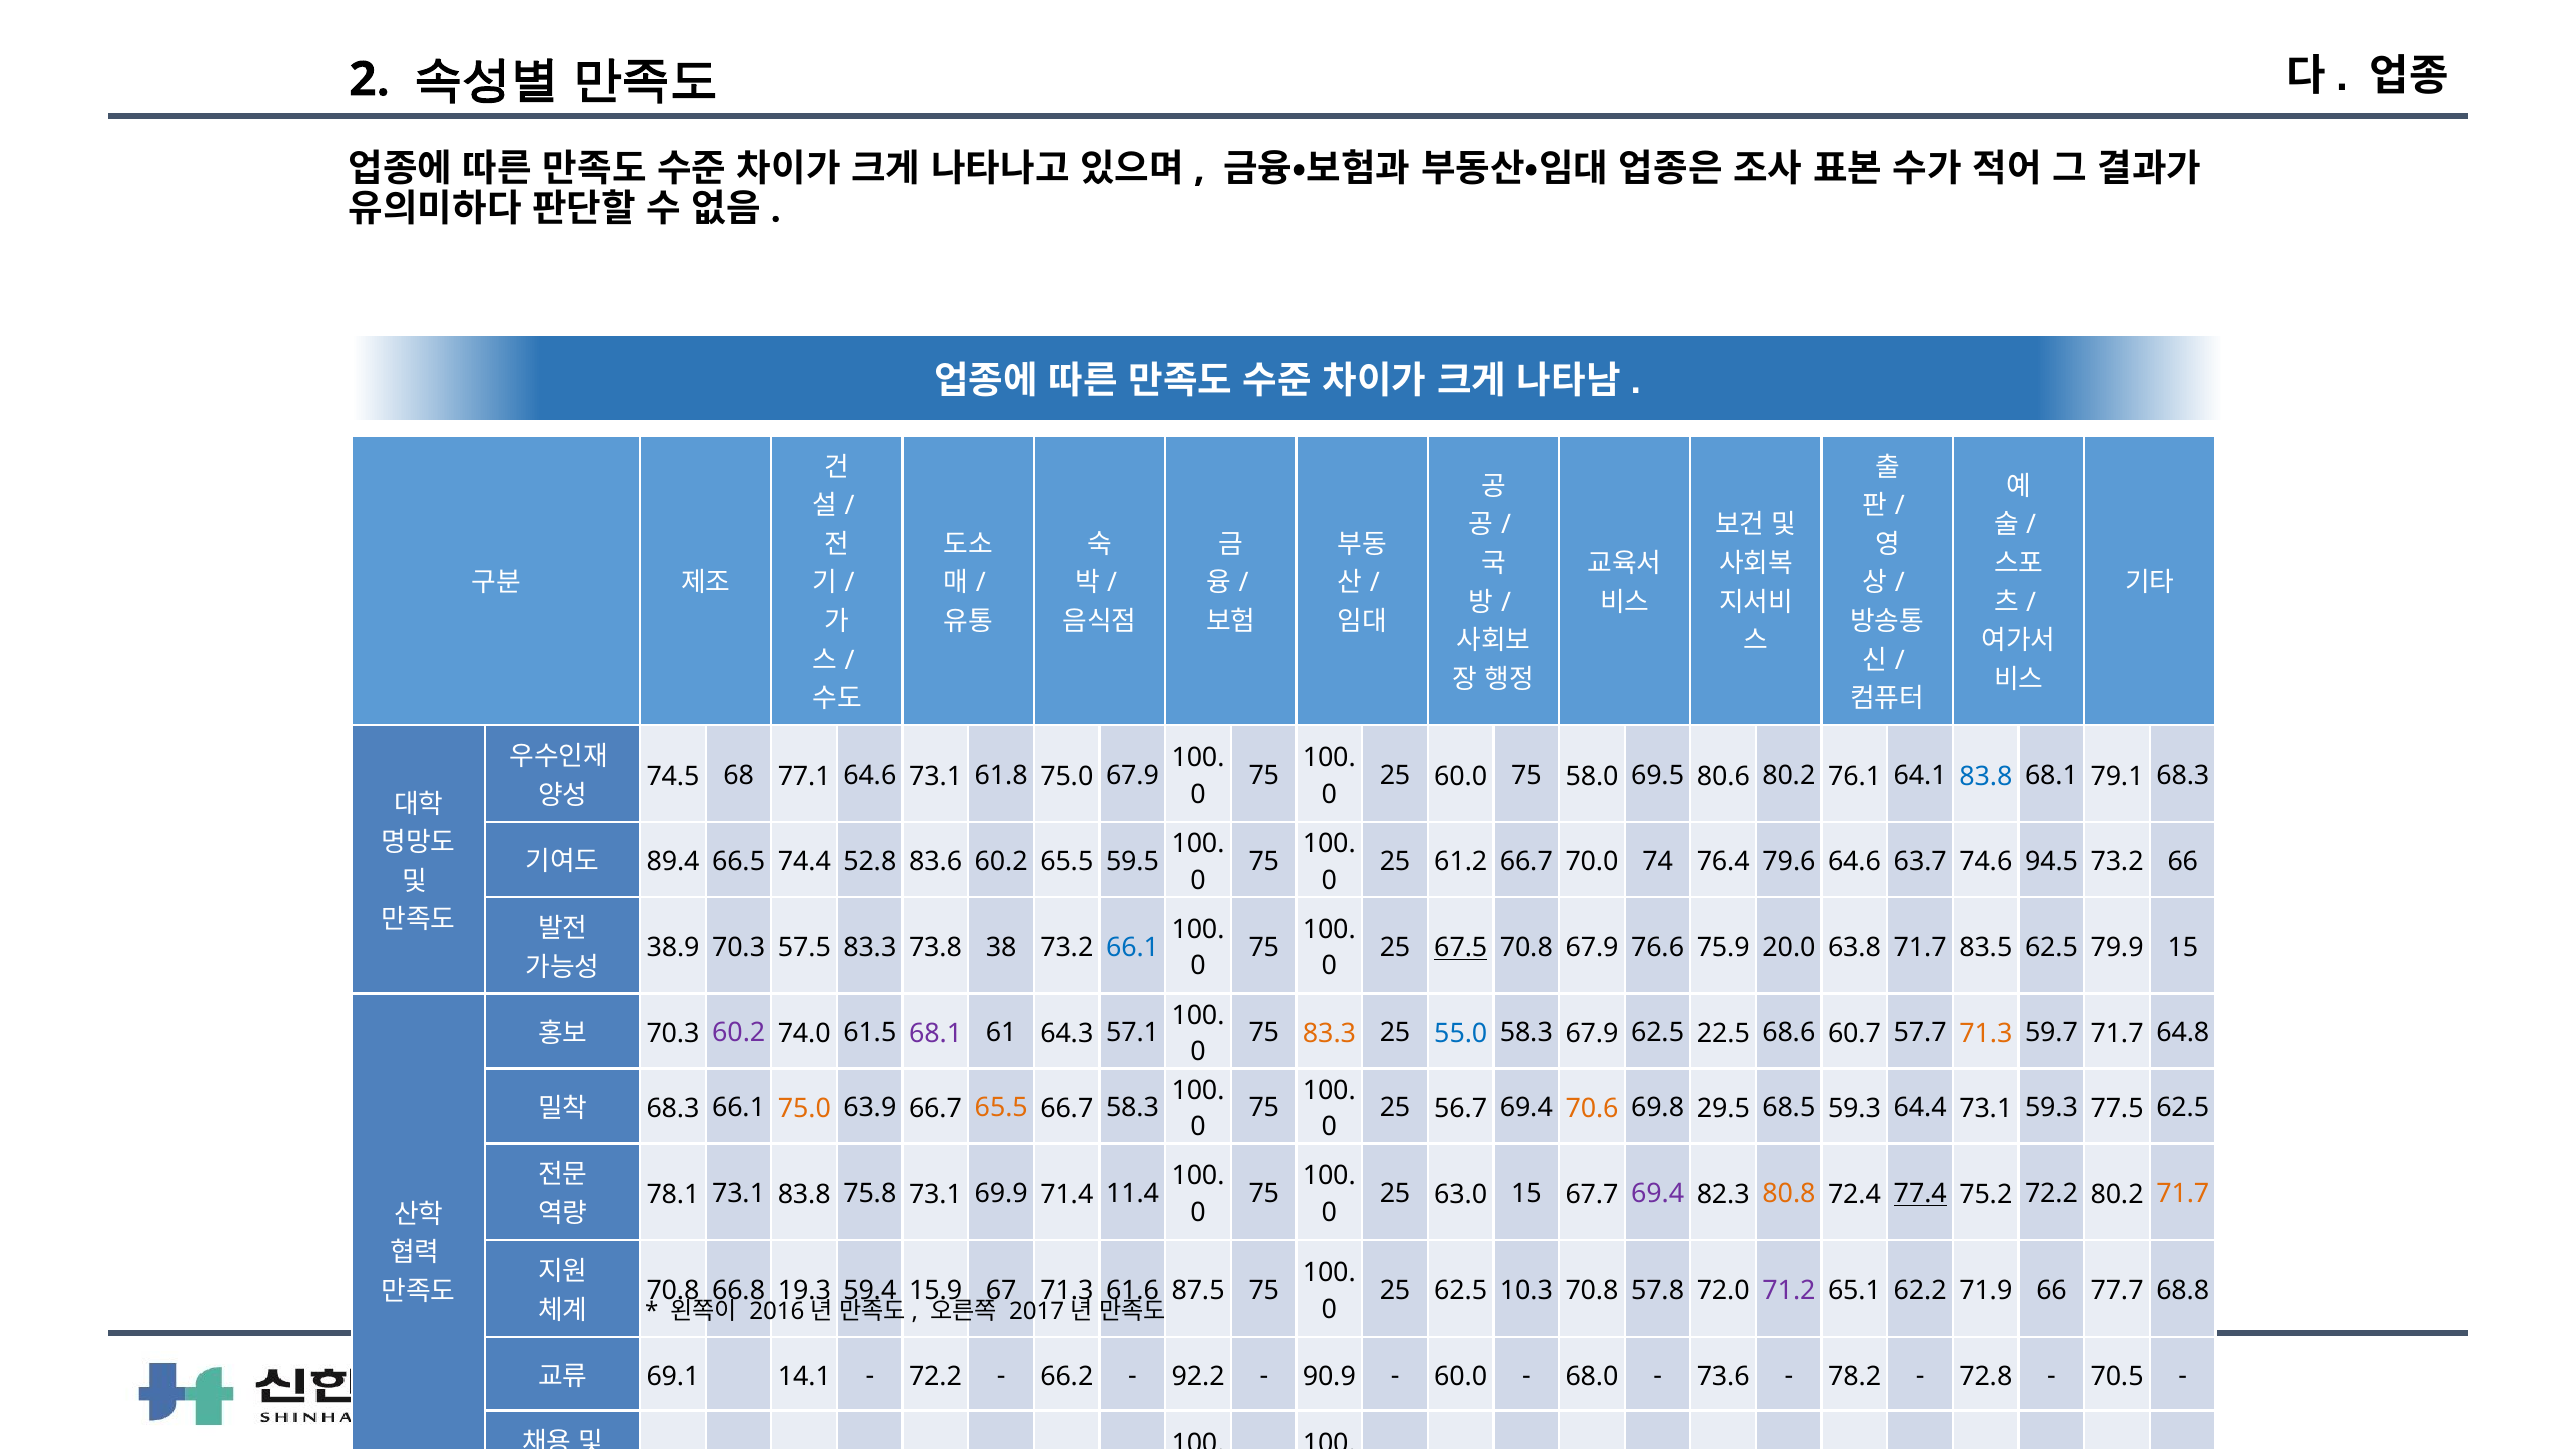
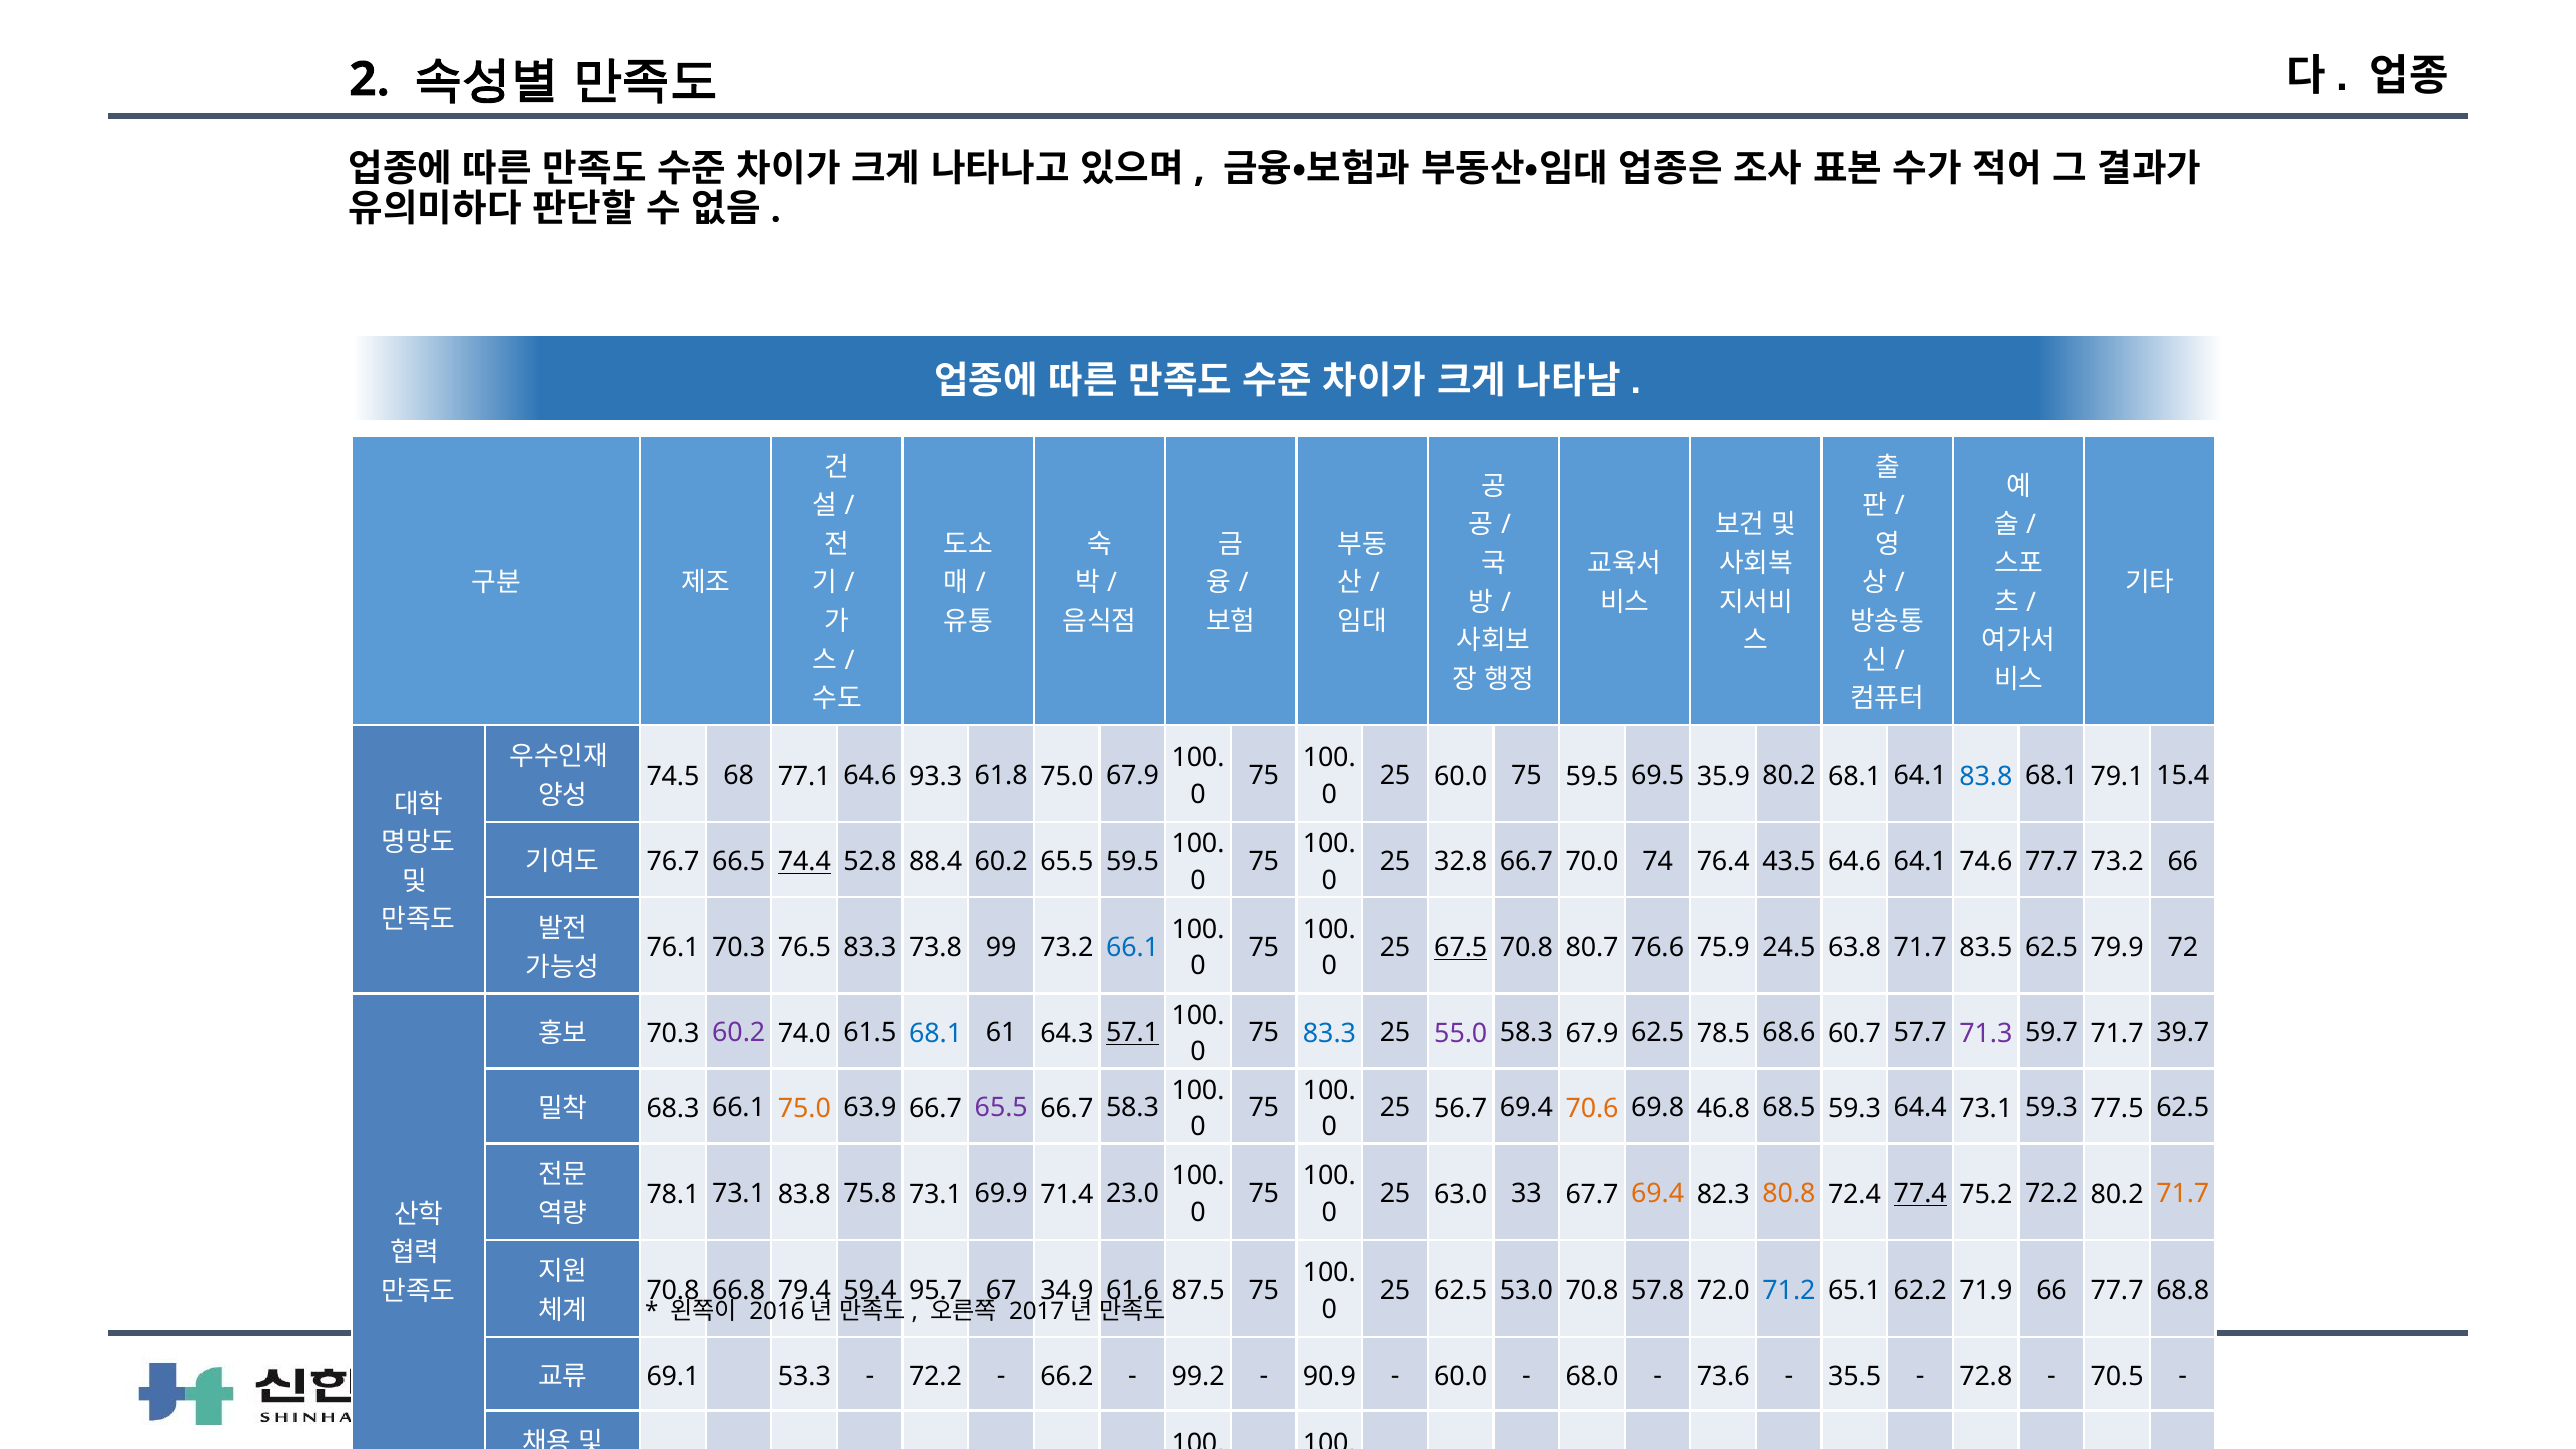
75 58.0: 58.0 -> 59.5 (1592, 776)
80.6: 80.6 -> 35.9 (1723, 776)
80.2 76.1: 76.1 -> 68.1 (1855, 776)
79.1 68.3: 68.3 -> 15.4 (2183, 776)
64.6 73.1: 73.1 -> 93.3 (936, 776)
89.4: 89.4 -> 76.7 (673, 862)
74.4 underline: none -> present (804, 862)
83.6: 83.6 -> 88.4 (936, 862)
61.2: 61.2 -> 32.8 (1461, 862)
79.6: 79.6 -> 43.5 (1789, 862)
64.6 63.7: 63.7 -> 64.1 (1920, 862)
74.6 94.5: 94.5 -> 77.7 (2052, 862)
70.8 67.9: 67.9 -> 80.7 (1592, 948)
20.0: 20.0 -> 24.5 (1789, 947)
79.9 15: 15 -> 72 (2183, 947)
38.9: 38.9 -> 76.1 (673, 948)
57.5: 57.5 -> 76.5 (804, 948)
38: 38 -> 99 (1001, 947)
68.1 colour: purple -> blue (936, 1034)
57.1 underline: none -> present (1133, 1033)
83.3 colour: orange -> blue (1329, 1034)
55.0 colour: blue -> purple (1461, 1034)
22.5: 22.5 -> 78.5 (1723, 1034)
71.3 colour: orange -> purple (1986, 1034)
64.8: 64.8 -> 39.7 (2183, 1033)
65.5 colour: orange -> purple (1001, 1108)
29.5: 29.5 -> 46.8 (1723, 1109)
63.0 15: 15 -> 33 (1526, 1194)
69.4 colour: purple -> orange (1658, 1194)
11.4: 11.4 -> 23.0 (1133, 1194)
10.3: 10.3 -> 53.0 (1526, 1291)
71.2 colour: purple -> blue (1789, 1291)
19.3: 19.3 -> 79.4 (804, 1291)
15.9: 15.9 -> 95.7 (936, 1291)
67 71.3: 71.3 -> 34.9 (1067, 1291)
14.1: 14.1 -> 53.3 (804, 1376)
92.2: 92.2 -> 99.2 (1198, 1376)
78.2: 78.2 -> 35.5 (1855, 1376)
